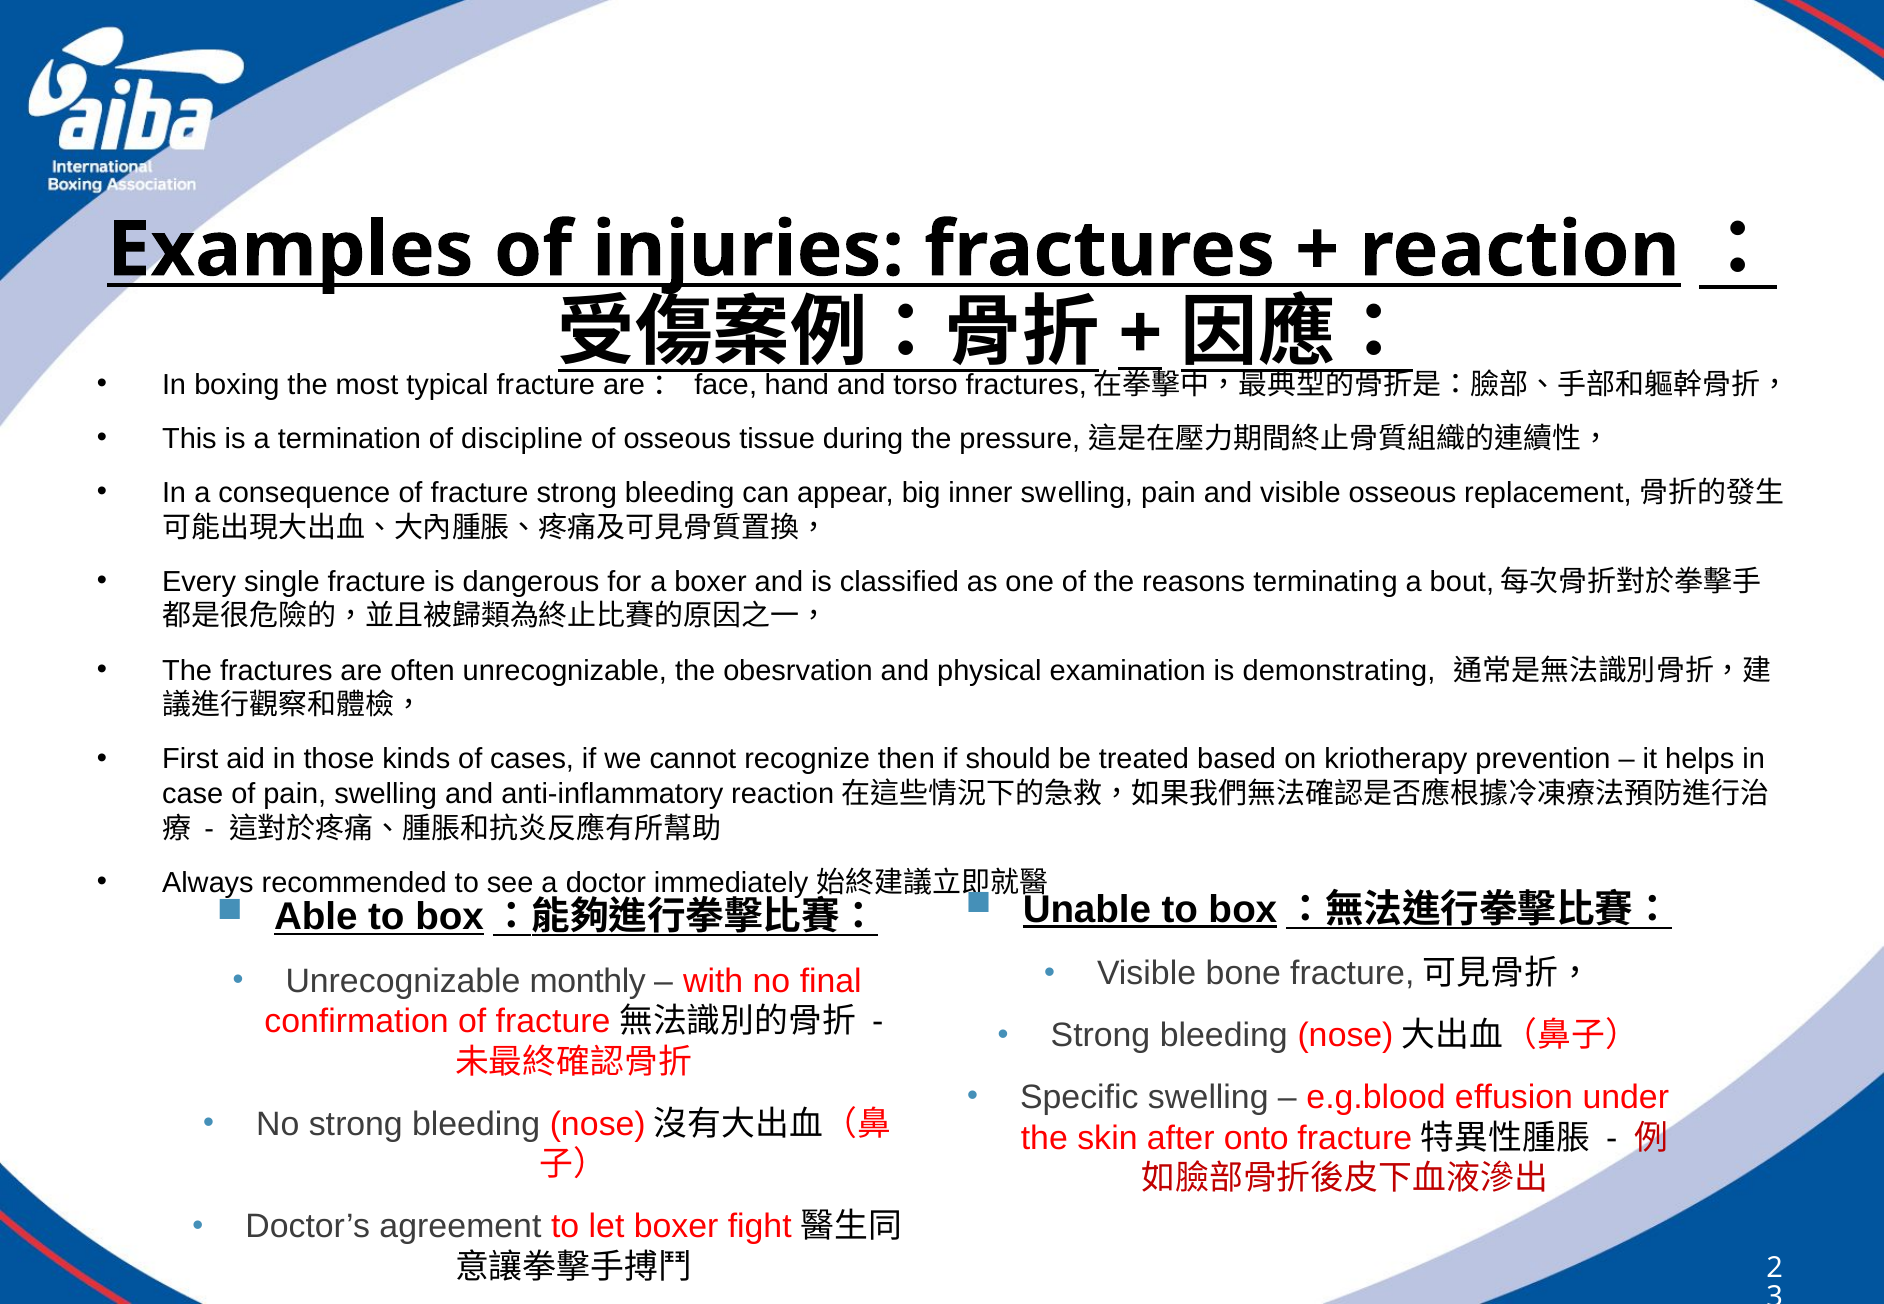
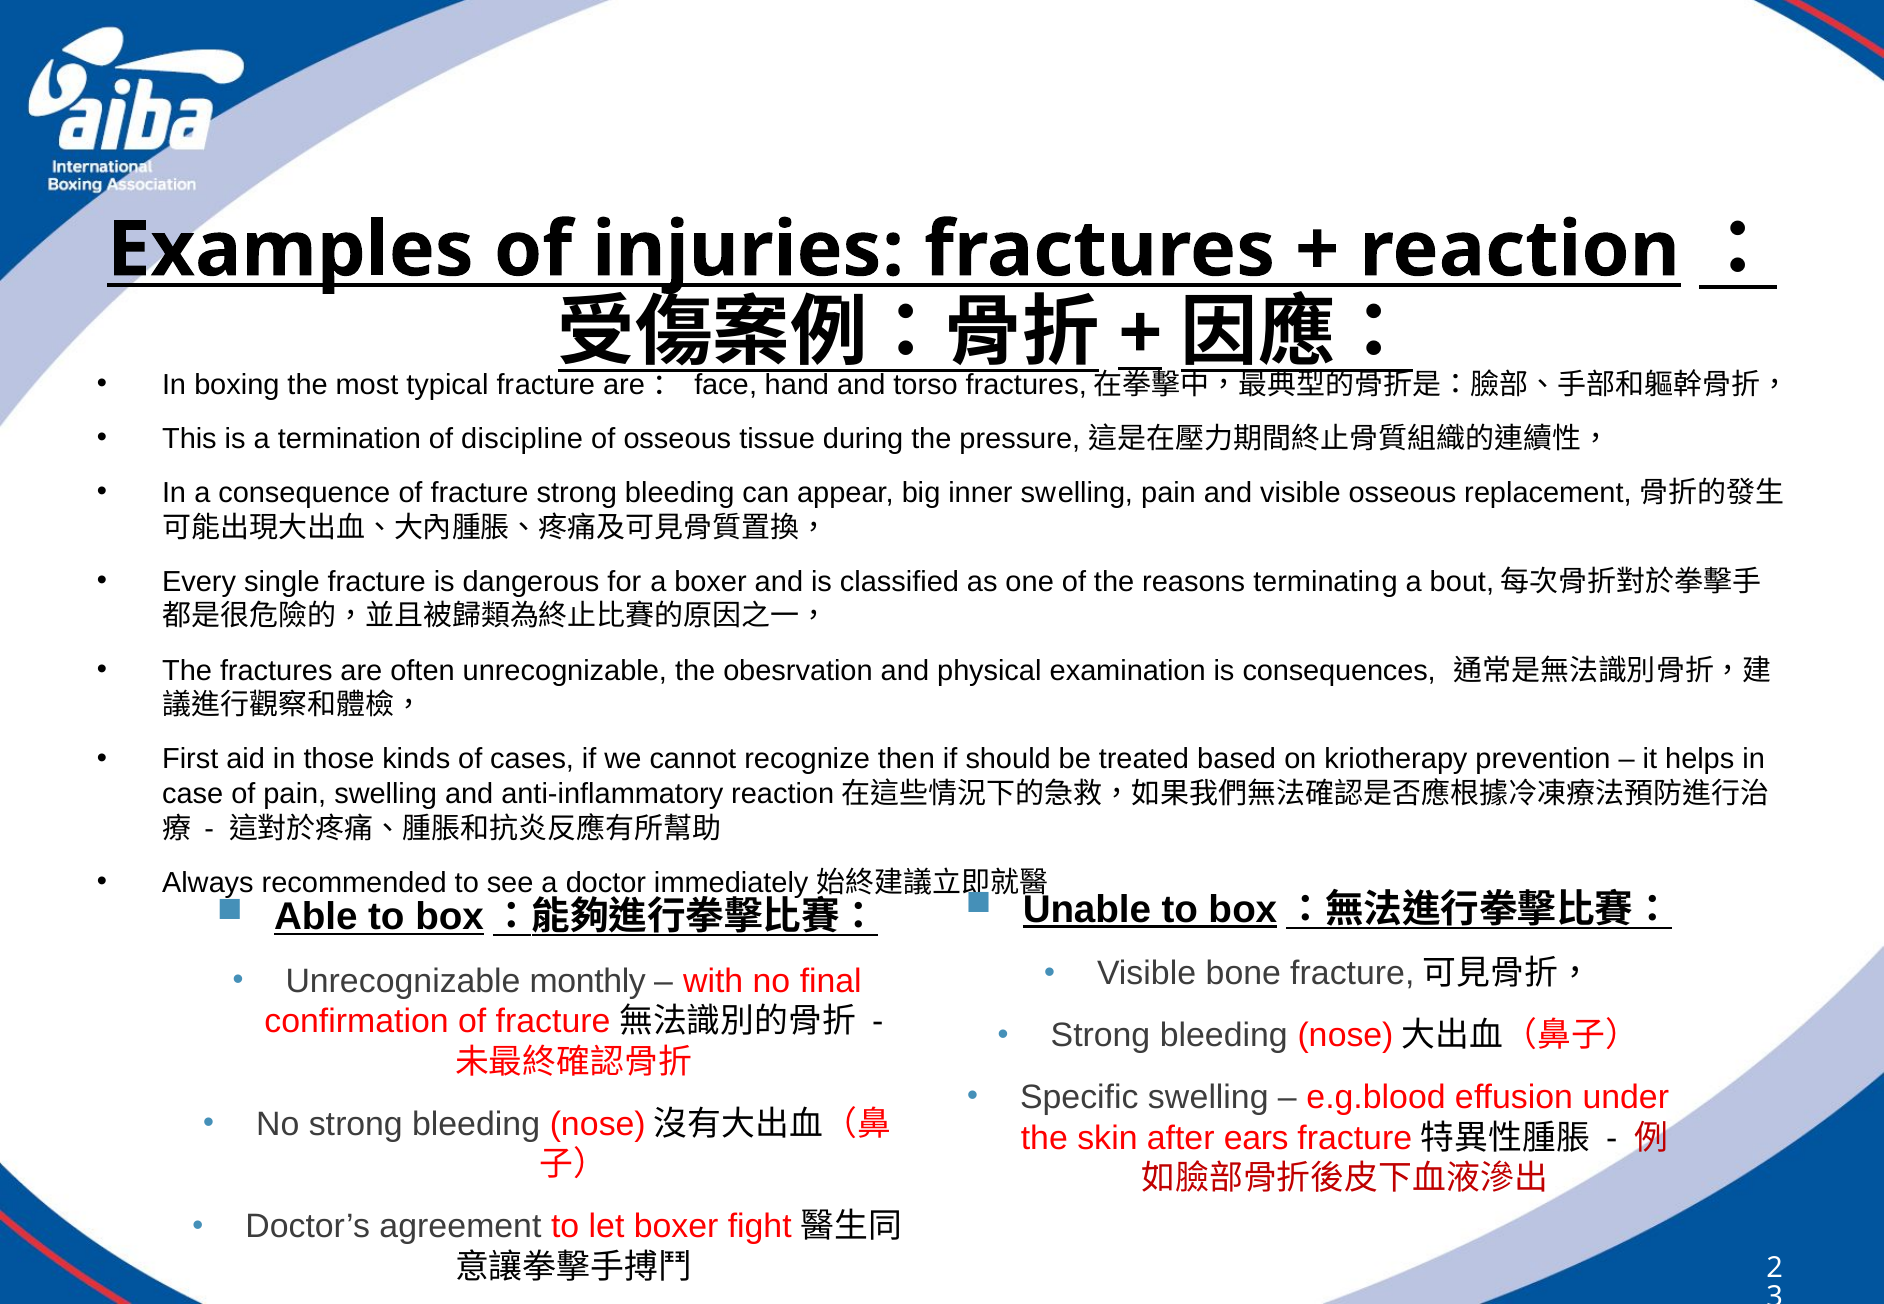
demonstrating: demonstrating -> consequences (1339, 671)
onto: onto -> ears (1256, 1138)
